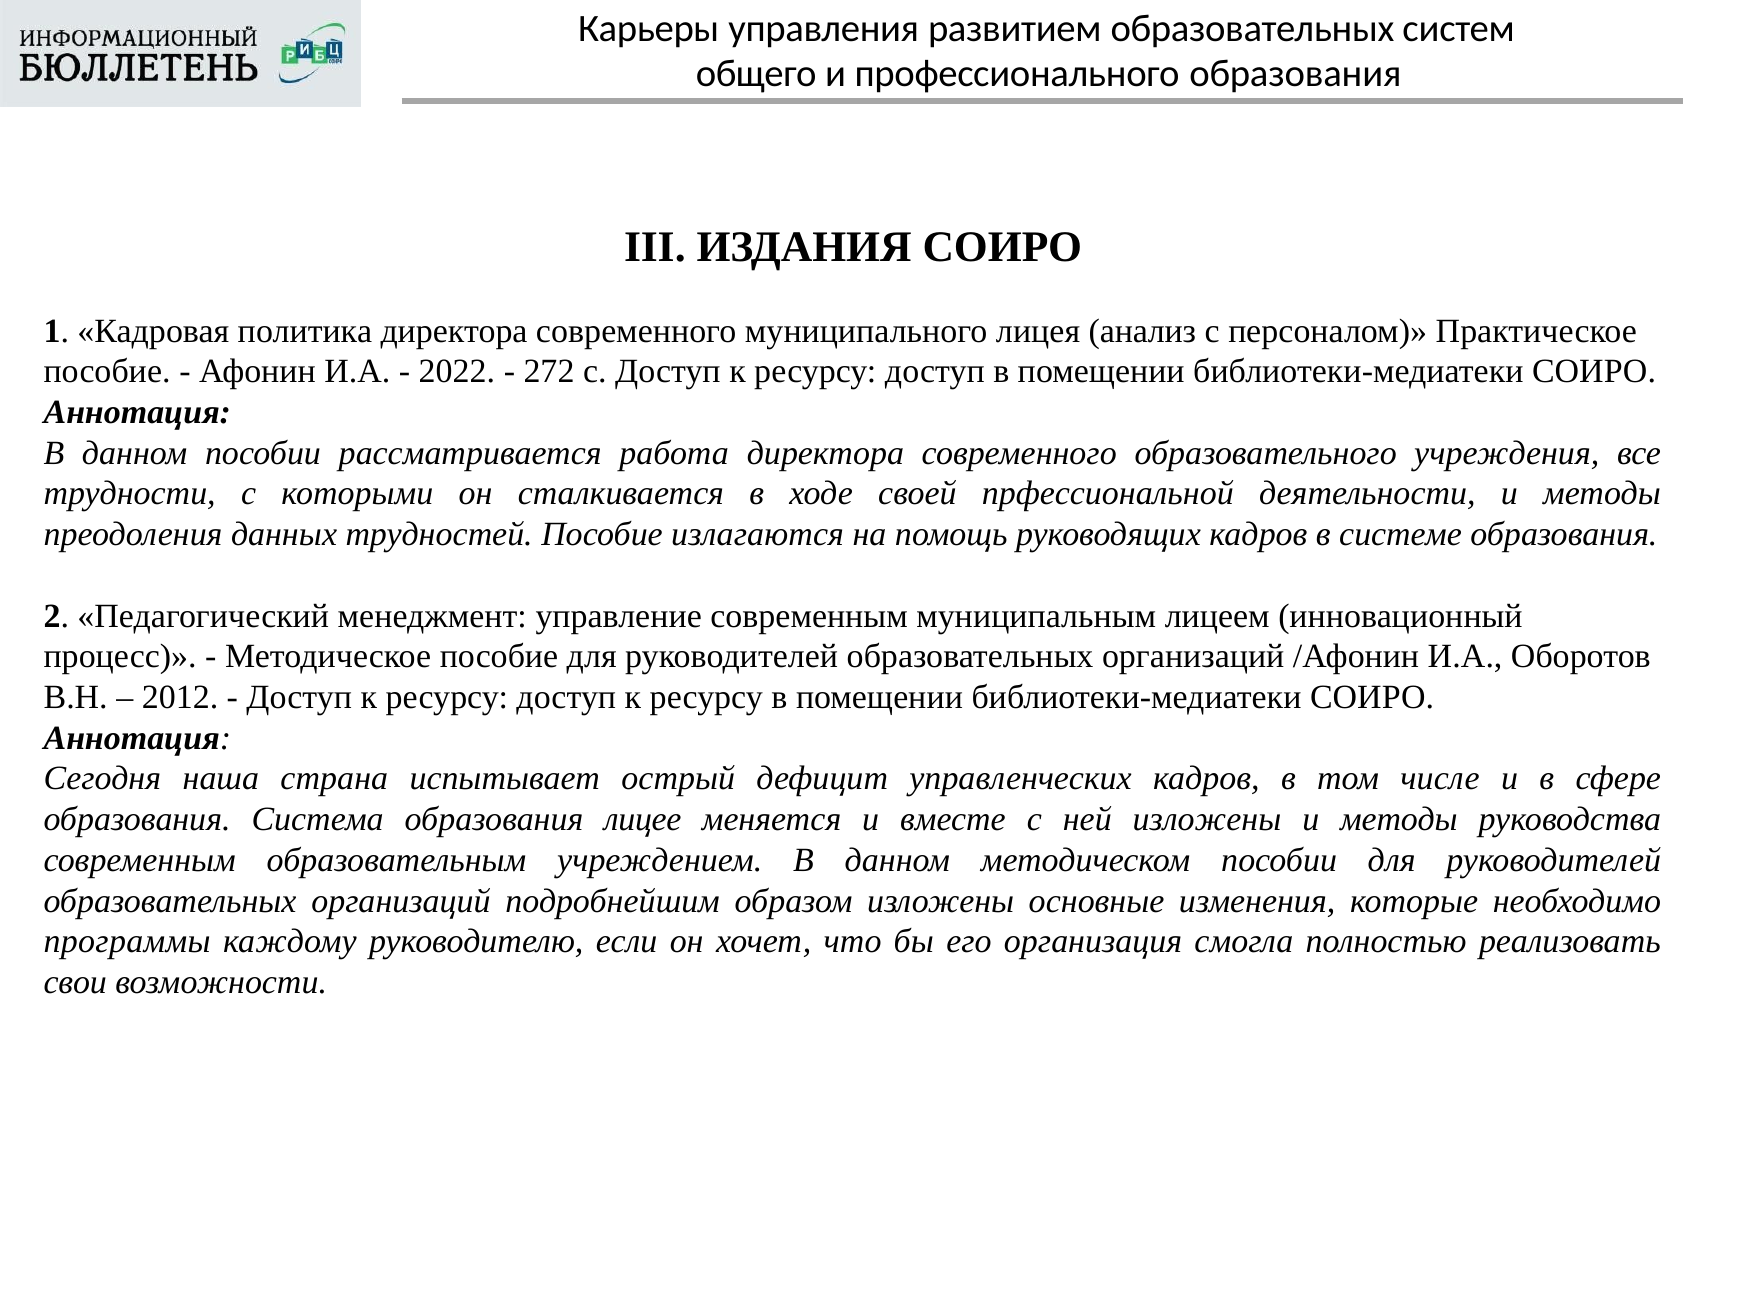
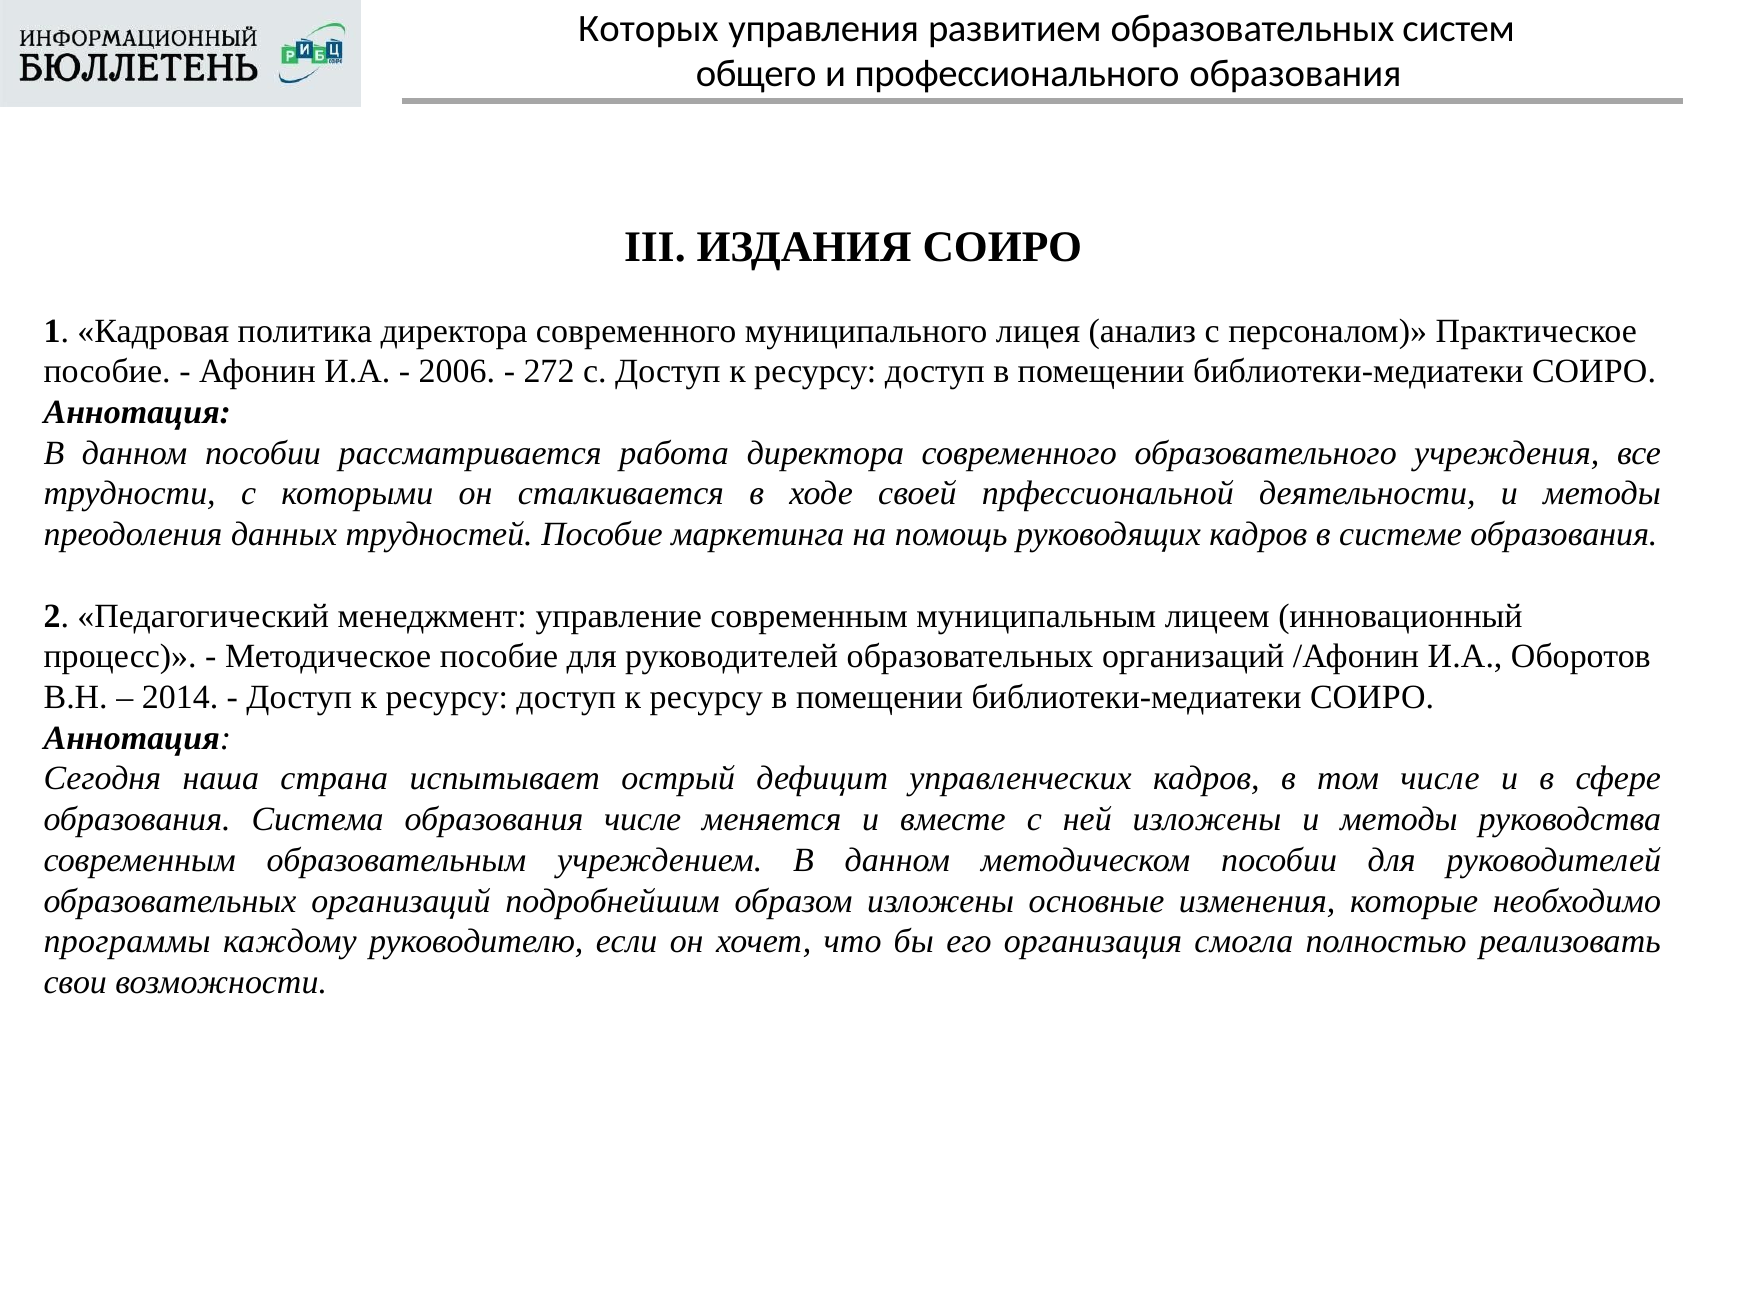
Карьеры: Карьеры -> Которых (648, 28)
2022: 2022 -> 2006 (457, 372)
излагаются: излагаются -> маркетинга (758, 535)
2012: 2012 -> 2014 (180, 698)
образования лицее: лицее -> числе (643, 820)
